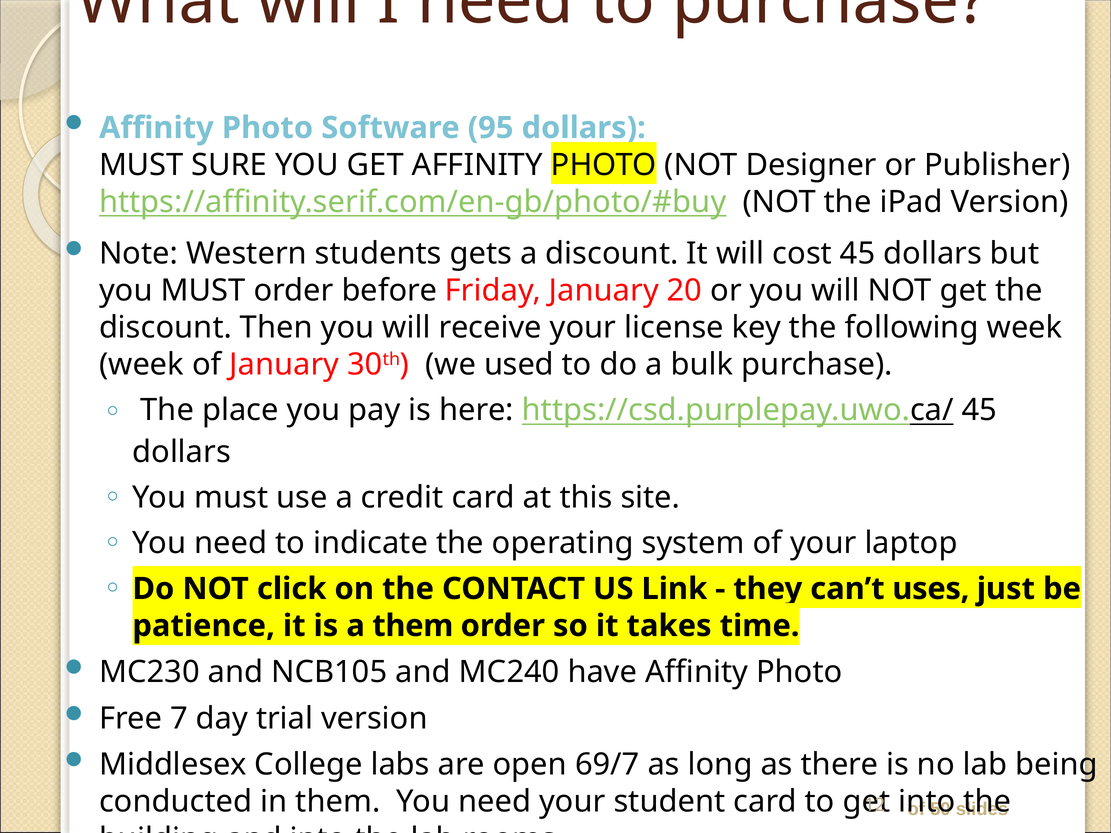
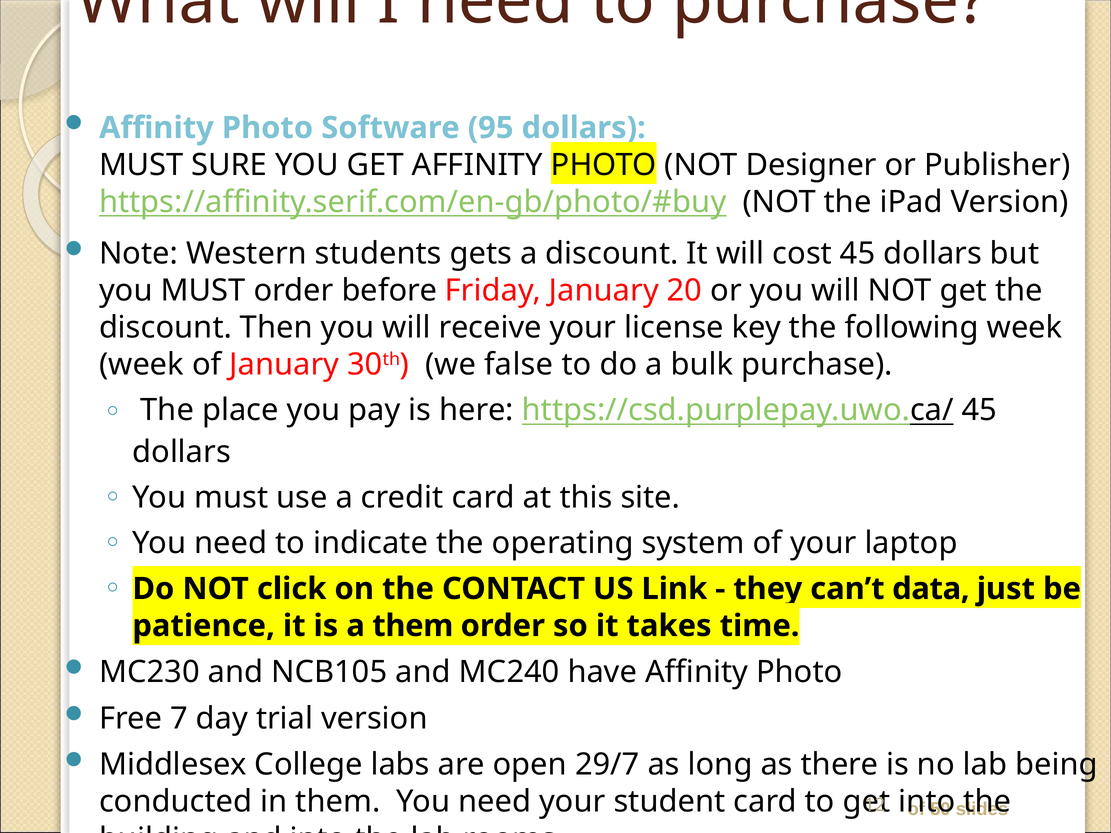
used: used -> false (519, 365)
uses: uses -> data (931, 589)
69/7: 69/7 -> 29/7 (607, 765)
